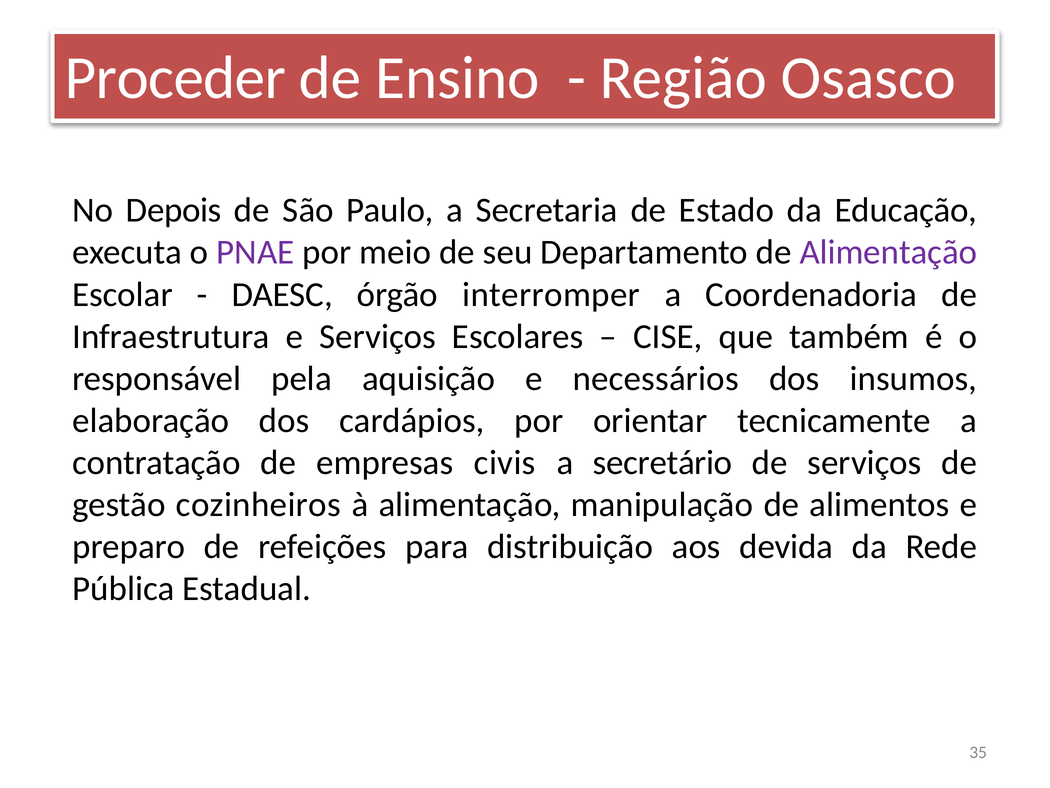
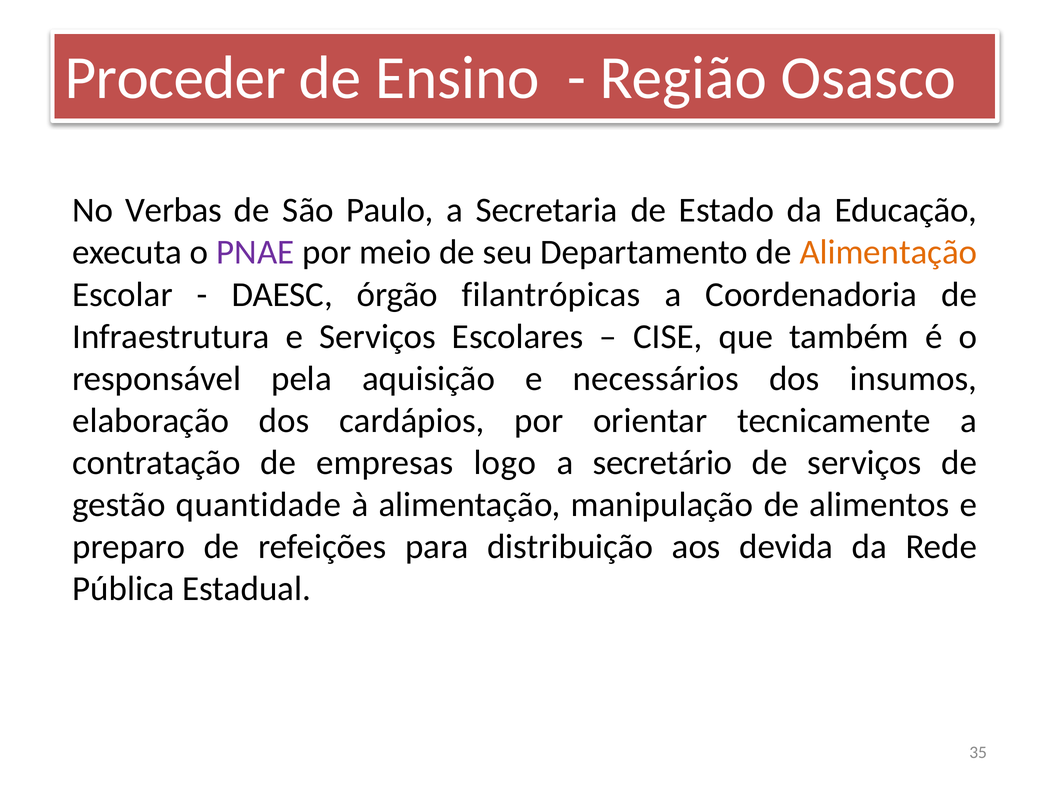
Depois: Depois -> Verbas (174, 210)
Alimentação colour: purple -> orange (888, 252)
interromper: interromper -> filantrópicas (551, 294)
civis: civis -> logo (505, 462)
cozinheiros: cozinheiros -> quantidade (258, 504)
